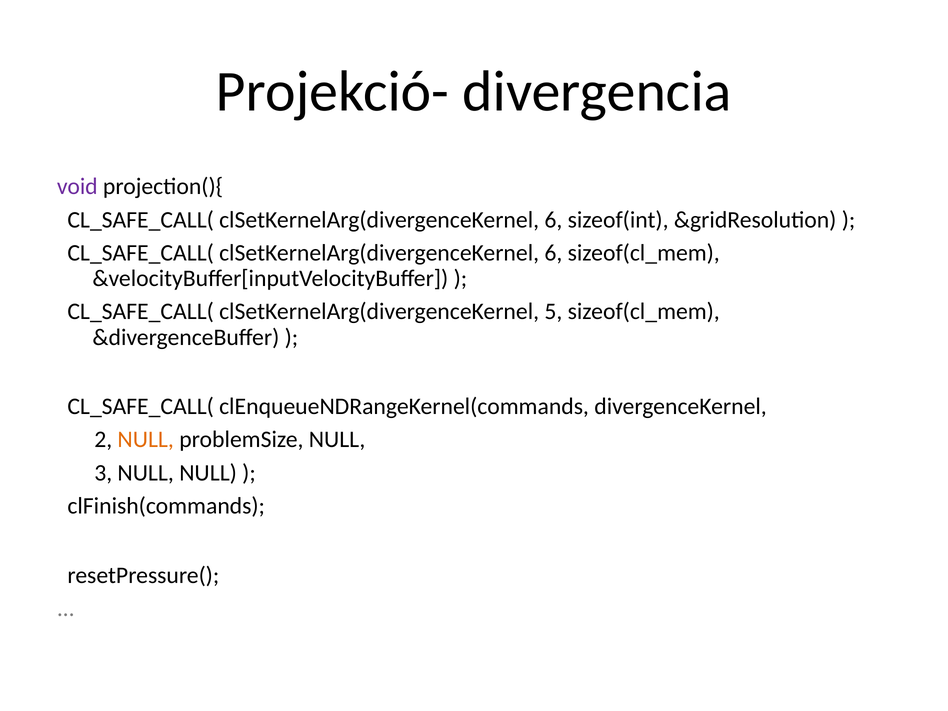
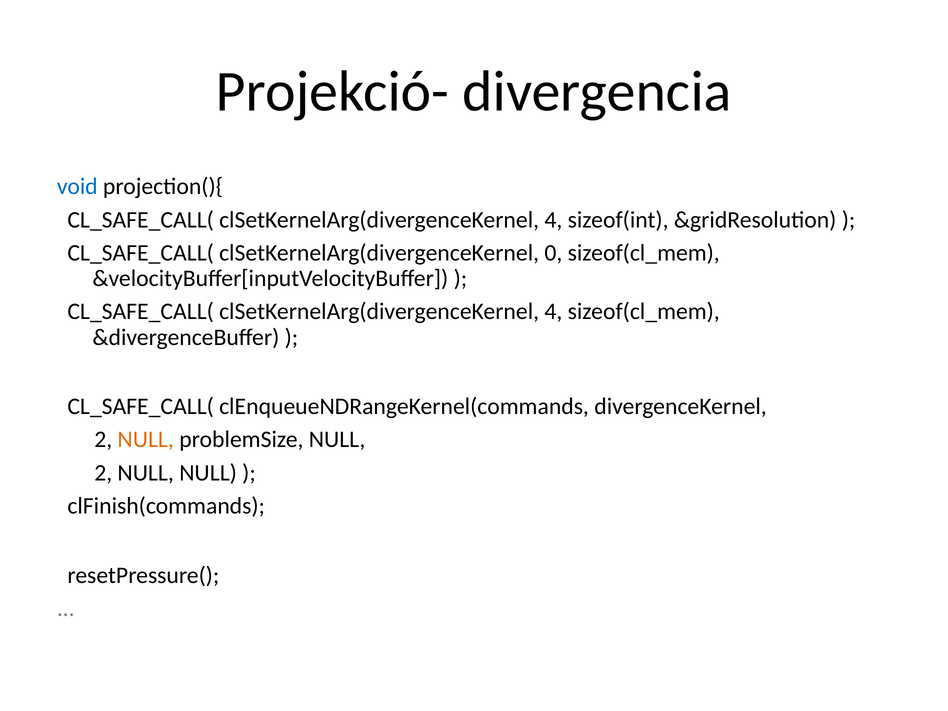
void colour: purple -> blue (77, 187)
6: 6 -> 4 (553, 220)
6: 6 -> 0 (553, 253)
5: 5 -> 4 (553, 312)
3: 3 -> 2 (103, 473)
